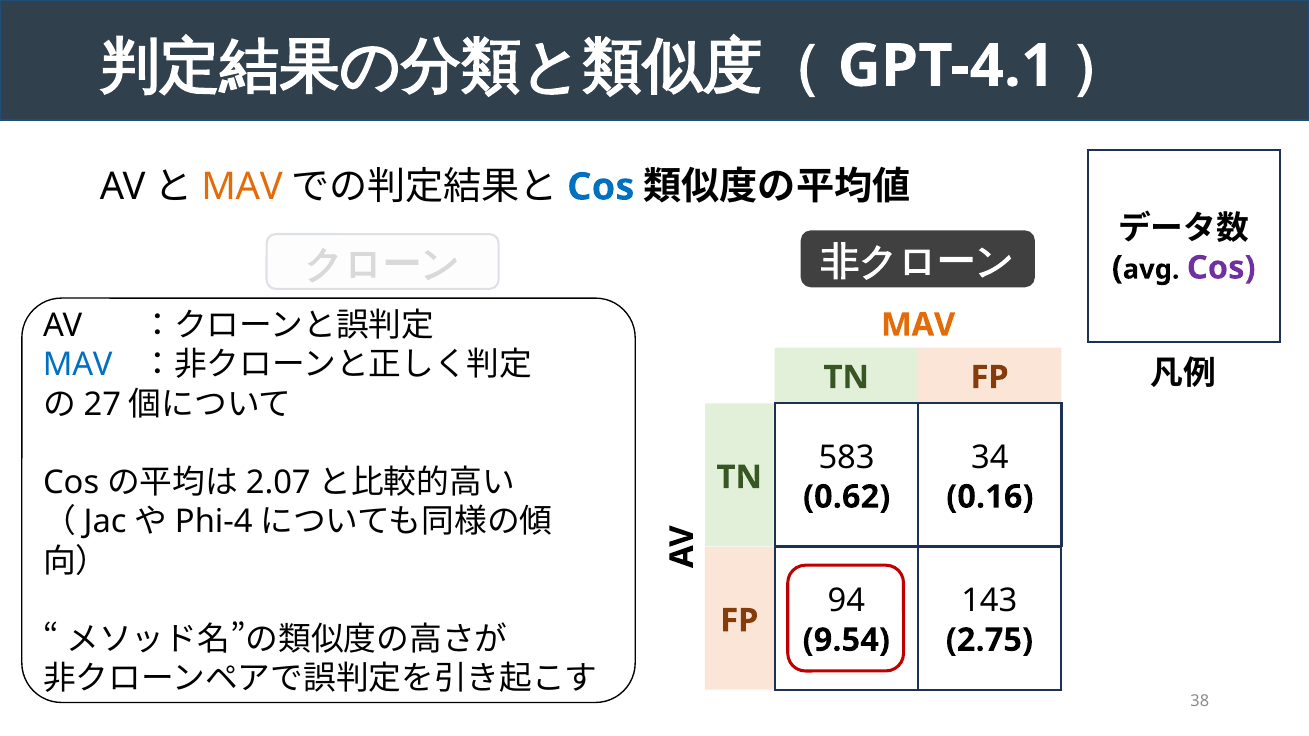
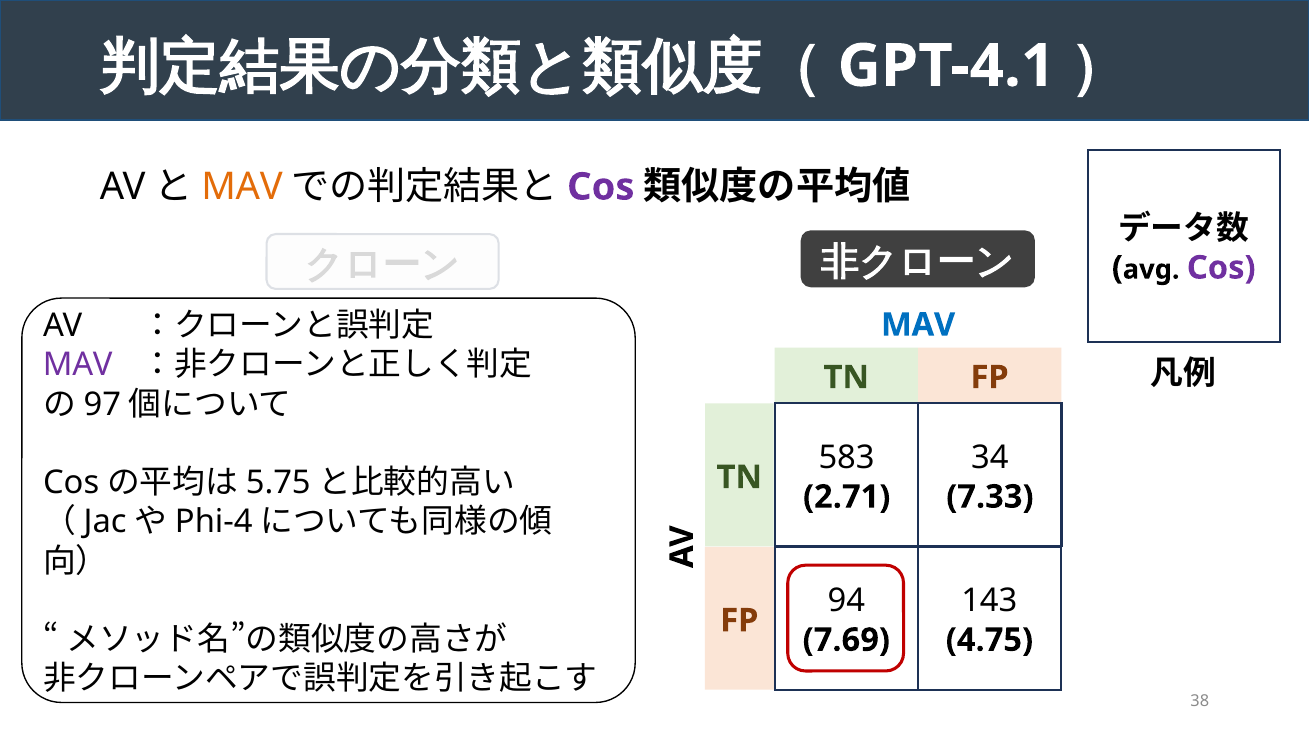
Cos colour: blue -> purple (601, 187)
MAV colour: orange -> blue (918, 325)
MAV colour: blue -> purple (78, 365)
27: 27 -> 97 (102, 405)
2.07: 2.07 -> 5.75 (278, 483)
0.16: 0.16 -> 7.33 (990, 497)
0.62: 0.62 -> 2.71 (847, 497)
9.54: 9.54 -> 7.69 (846, 640)
2.75: 2.75 -> 4.75 (989, 640)
